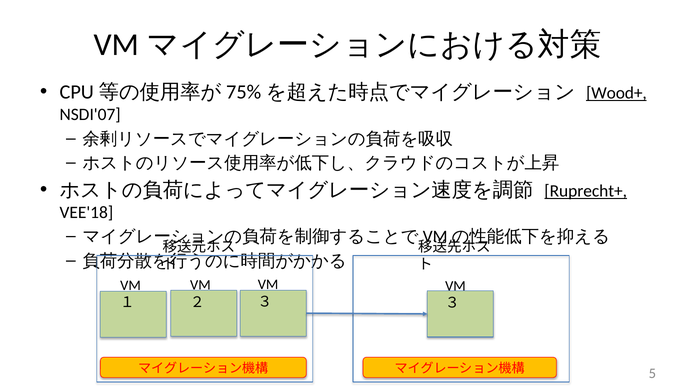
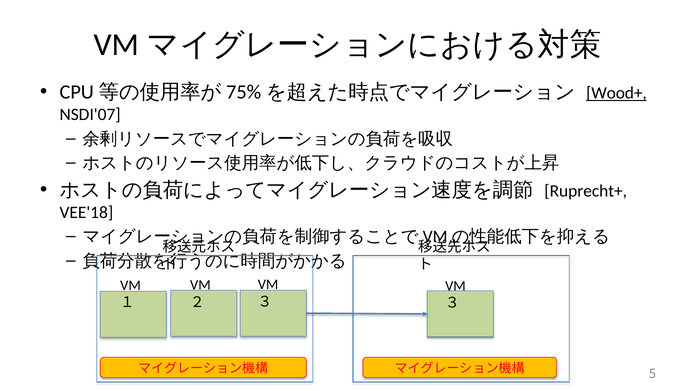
Ruprecht+ underline: present -> none (586, 191)
